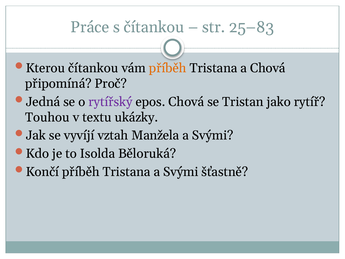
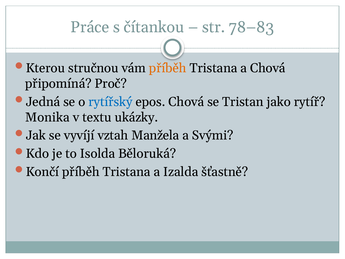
25–83: 25–83 -> 78–83 (252, 27)
Kterou čítankou: čítankou -> stručnou (93, 68)
rytířský colour: purple -> blue (110, 102)
Touhou: Touhou -> Monika (47, 117)
Tristana a Svými: Svými -> Izalda (181, 172)
